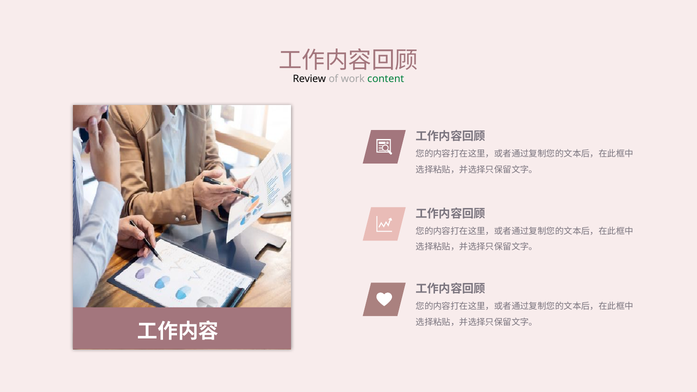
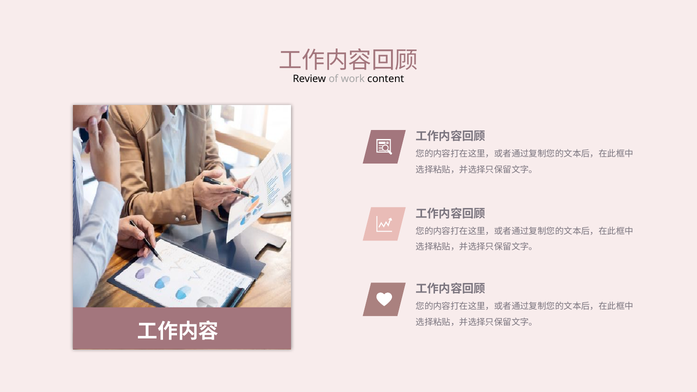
content colour: green -> black (386, 79)
